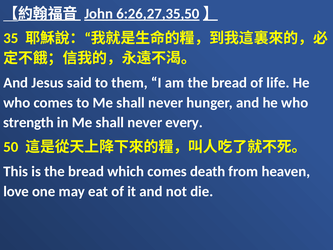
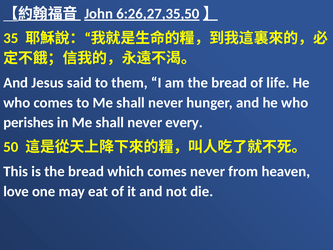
strength: strength -> perishes (29, 122)
comes death: death -> never (208, 171)
